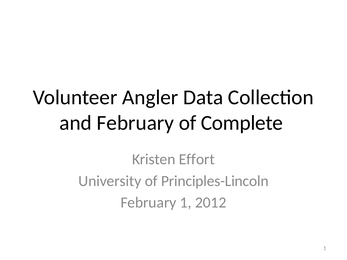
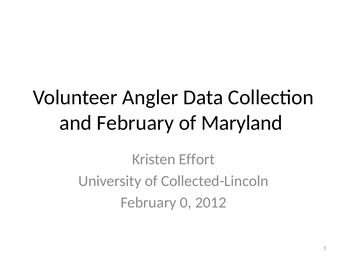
Complete: Complete -> Maryland (242, 123)
Principles-Lincoln: Principles-Lincoln -> Collected-Lincoln (215, 181)
February 1: 1 -> 0 (186, 203)
